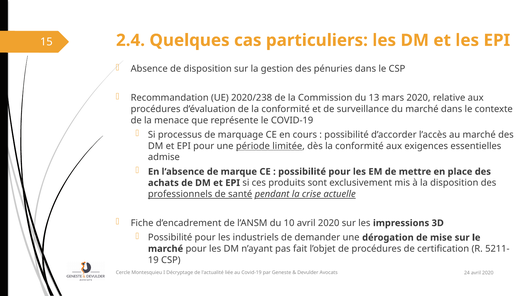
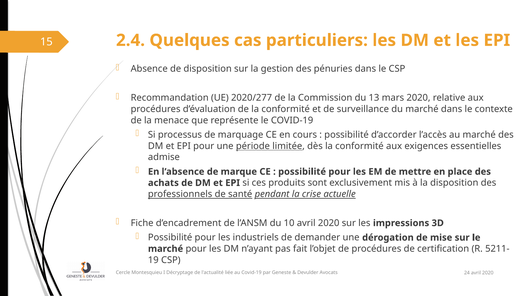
2020/238: 2020/238 -> 2020/277 (252, 98)
